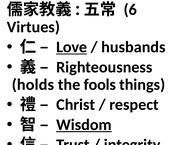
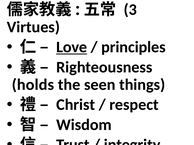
6: 6 -> 3 (130, 10)
husbands: husbands -> principles (133, 47)
fools: fools -> seen (100, 85)
Wisdom underline: present -> none (84, 125)
